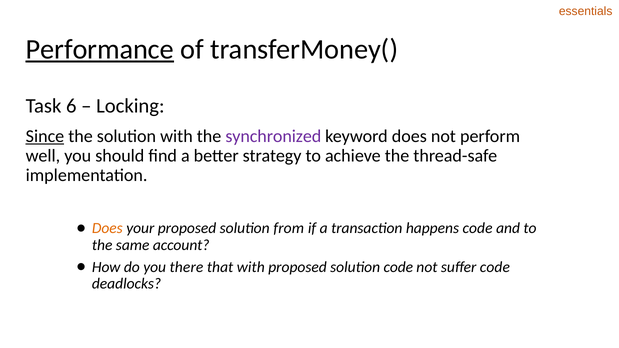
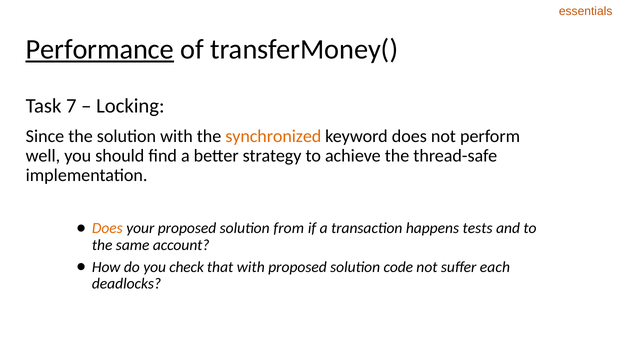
6: 6 -> 7 (71, 106)
Since underline: present -> none (45, 136)
synchronized colour: purple -> orange (273, 136)
happens code: code -> tests (478, 228)
there: there -> check (187, 267)
suffer code: code -> each (495, 267)
